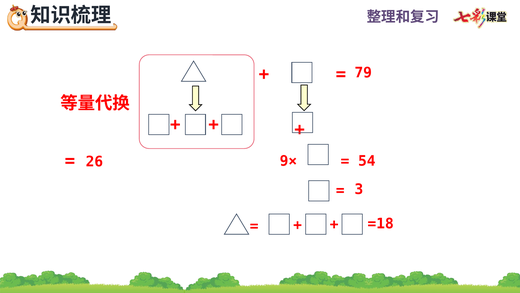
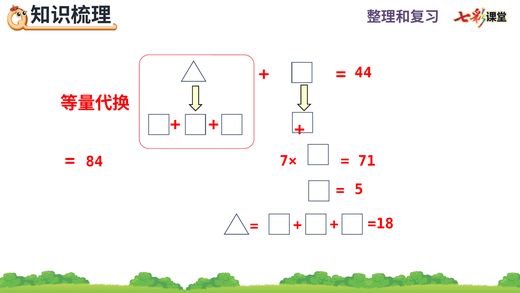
79: 79 -> 44 (363, 72)
26: 26 -> 84 (94, 162)
9×: 9× -> 7× (288, 161)
54: 54 -> 71 (367, 161)
3: 3 -> 5 (359, 189)
